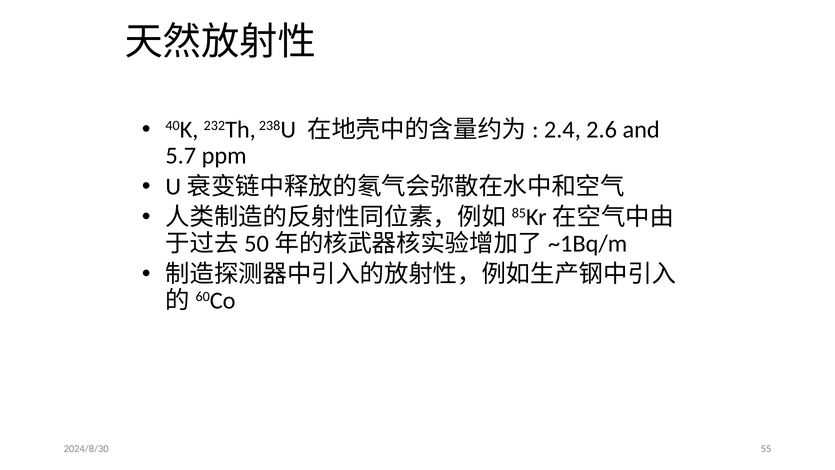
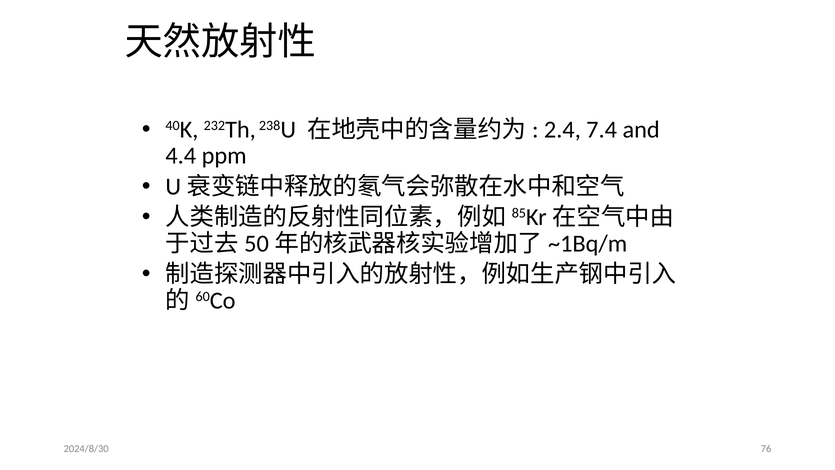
2.6: 2.6 -> 7.4 (602, 129)
5.7: 5.7 -> 4.4 (181, 156)
55: 55 -> 76 (766, 448)
